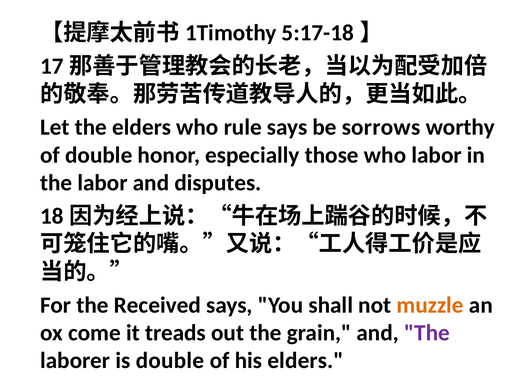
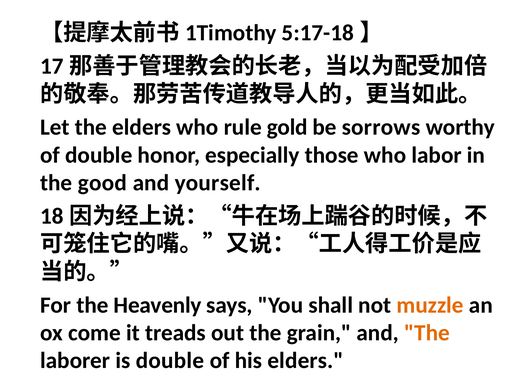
rule says: says -> gold (287, 127)
the labor: labor -> good (102, 183)
disputes: disputes -> yourself (218, 183)
Received: Received -> Heavenly (158, 305)
The colour: purple -> orange (427, 333)
